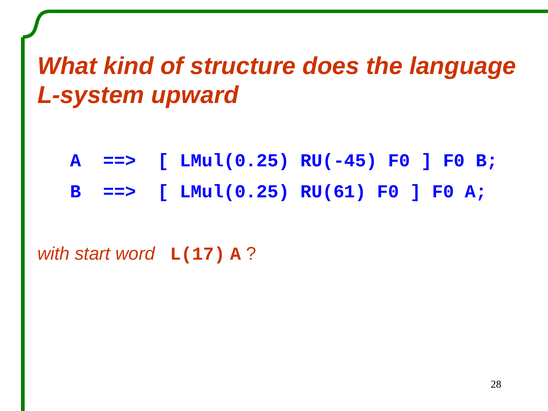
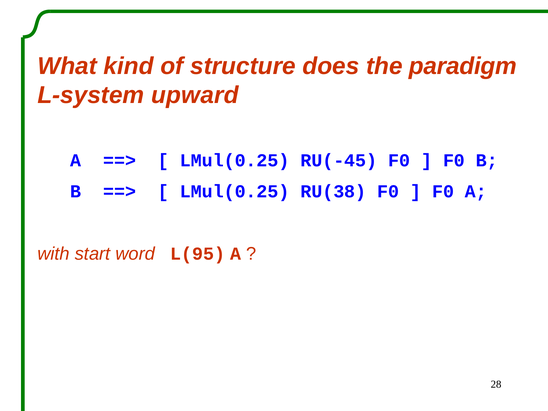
language: language -> paradigm (463, 66)
RU(61: RU(61 -> RU(38 (333, 192)
L(17: L(17 -> L(95 (198, 254)
